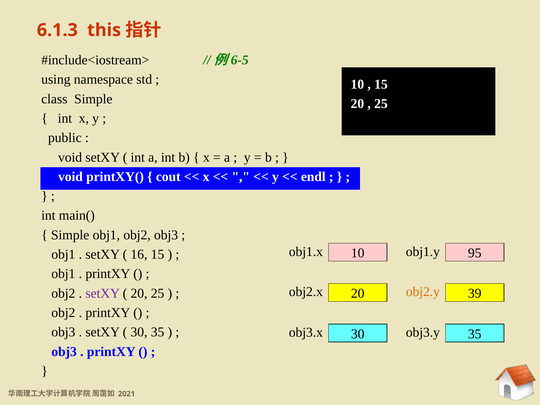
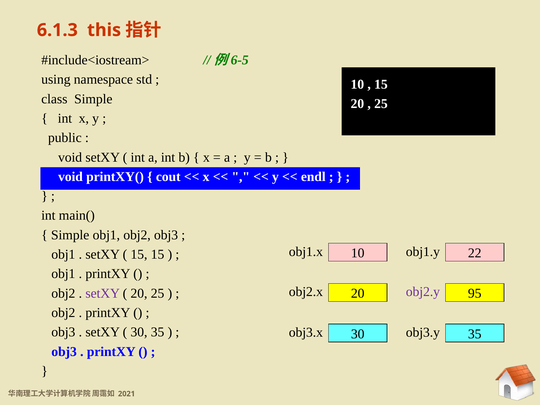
95: 95 -> 22 (475, 253)
16: 16 -> 15 (139, 254)
obj2.y colour: orange -> purple (423, 292)
39: 39 -> 95 (475, 293)
